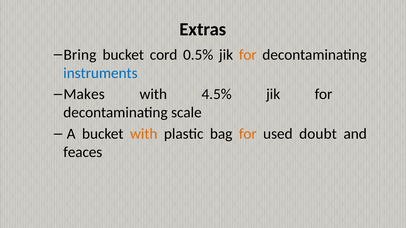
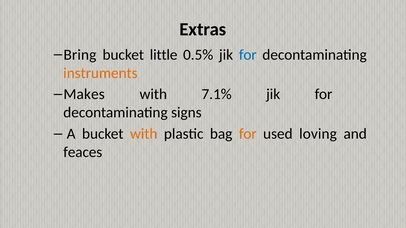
cord: cord -> little (164, 55)
for colour: orange -> blue (248, 55)
instruments colour: blue -> orange (100, 73)
4.5%: 4.5% -> 7.1% (217, 94)
scale: scale -> signs (186, 113)
doubt: doubt -> loving (318, 134)
